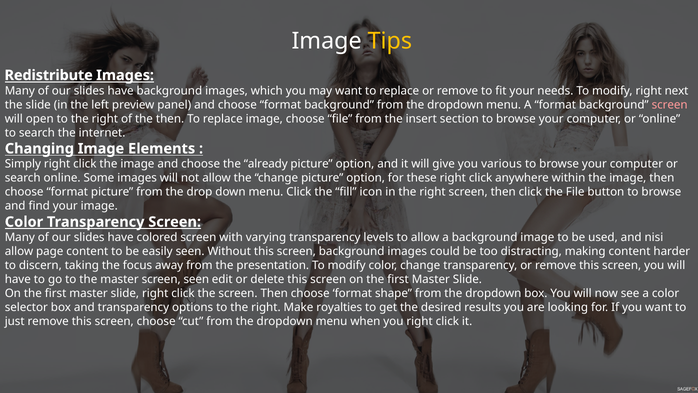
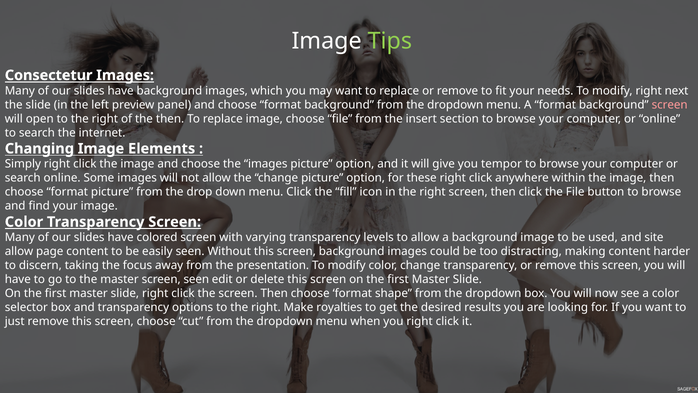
Tips colour: yellow -> light green (390, 41)
Redistribute: Redistribute -> Consectetur (49, 75)
the already: already -> images (266, 164)
various: various -> tempor (502, 164)
nisi: nisi -> site (654, 237)
